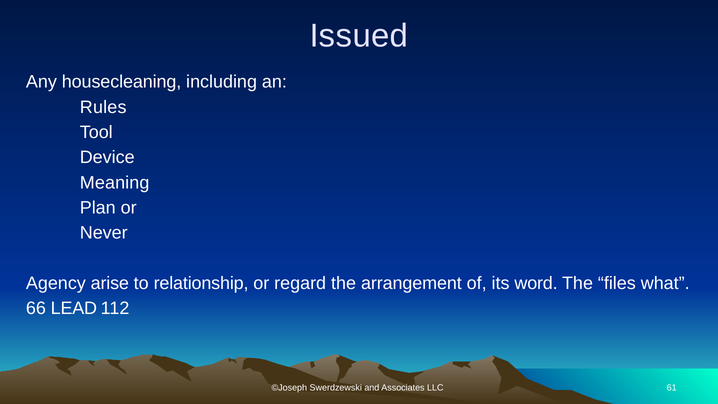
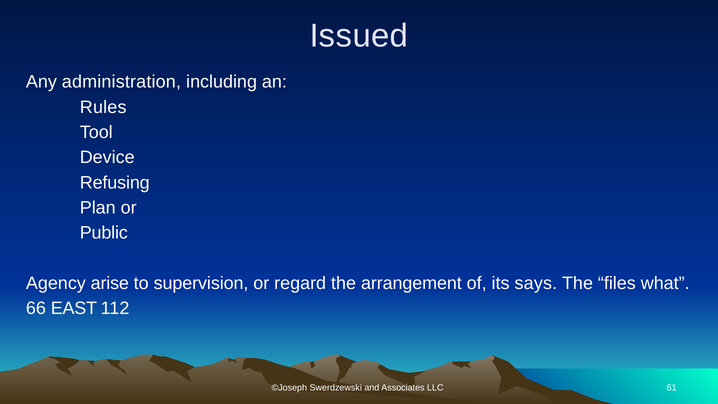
housecleaning: housecleaning -> administration (121, 82)
Meaning: Meaning -> Refusing (115, 183)
Never: Never -> Public (104, 233)
relationship: relationship -> supervision (201, 283)
word: word -> says (536, 283)
LEAD: LEAD -> EAST (74, 308)
